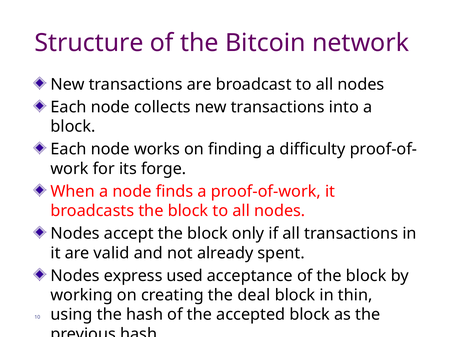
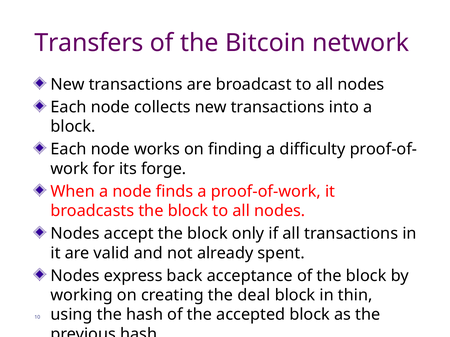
Structure: Structure -> Transfers (89, 43)
used: used -> back (185, 276)
